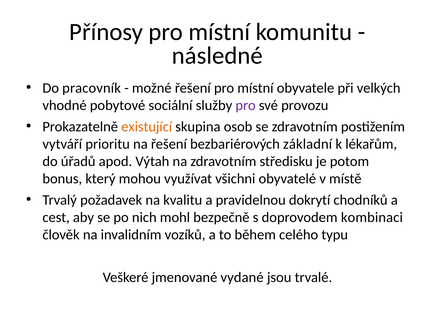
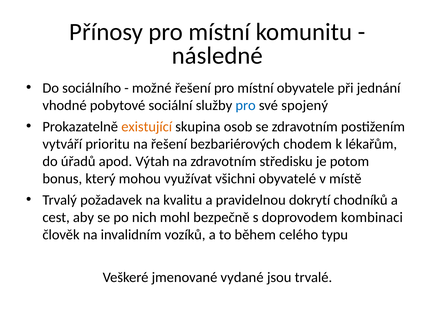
pracovník: pracovník -> sociálního (92, 88)
velkých: velkých -> jednání (379, 88)
pro colour: purple -> blue (246, 105)
provozu: provozu -> spojený (305, 105)
základní: základní -> chodem (308, 144)
